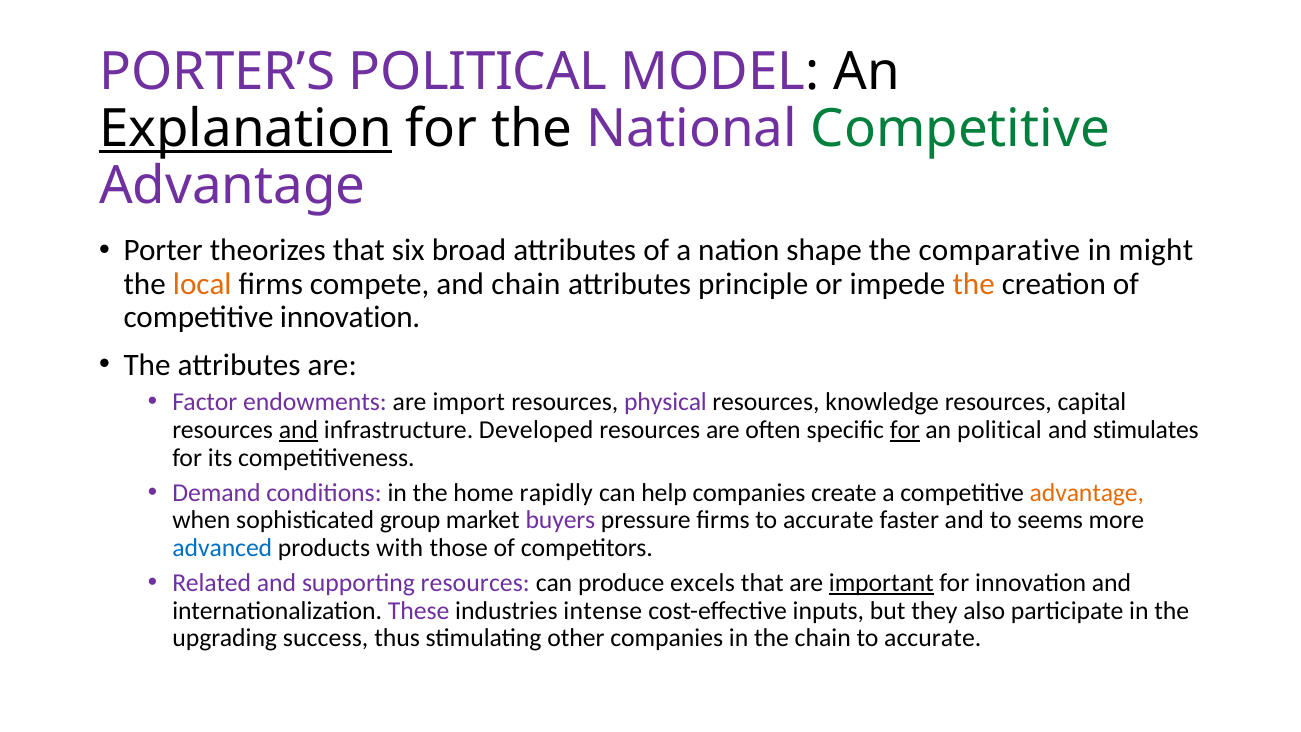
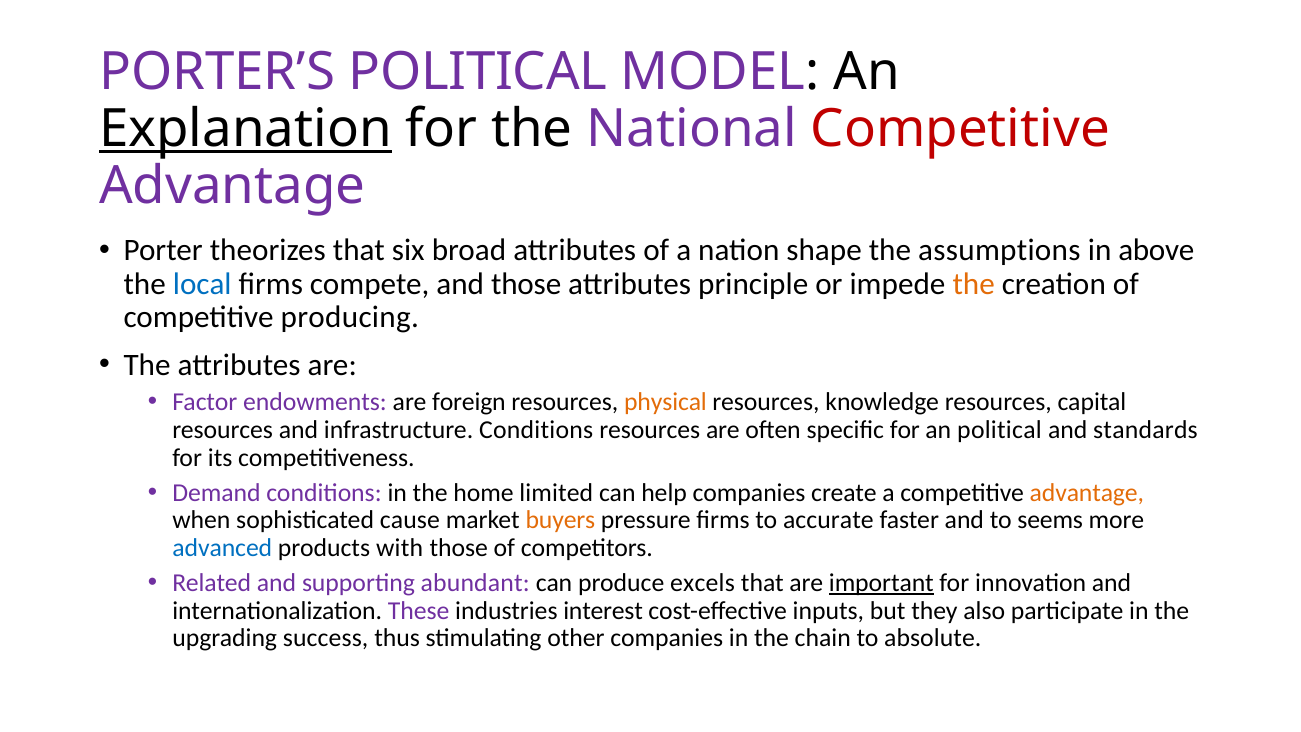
Competitive colour: green -> red (960, 129)
comparative: comparative -> assumptions (999, 250)
might: might -> above (1156, 250)
local colour: orange -> blue (202, 284)
and chain: chain -> those (526, 284)
competitive innovation: innovation -> producing (350, 317)
import: import -> foreign (469, 402)
physical colour: purple -> orange (665, 402)
and underline: present -> none (298, 430)
infrastructure Developed: Developed -> Conditions (536, 430)
for underline: present -> none (905, 430)
stimulates: stimulates -> standards (1146, 430)
rapidly: rapidly -> limited (556, 492)
group: group -> cause (410, 520)
buyers colour: purple -> orange (560, 520)
supporting resources: resources -> abundant (475, 583)
intense: intense -> interest (603, 610)
chain to accurate: accurate -> absolute (933, 638)
